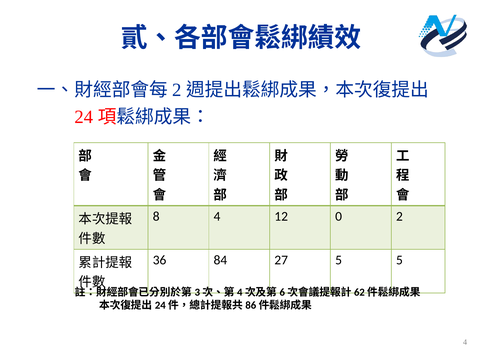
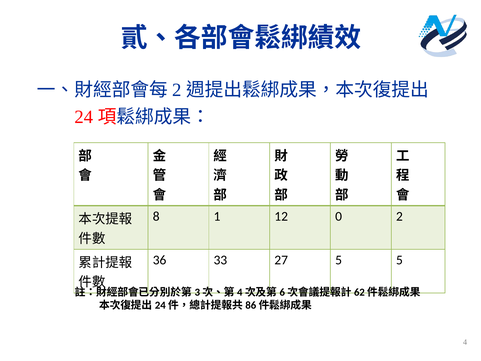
8 4: 4 -> 1 (217, 216)
84: 84 -> 33 (220, 260)
